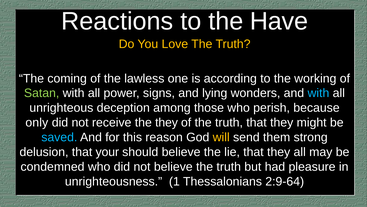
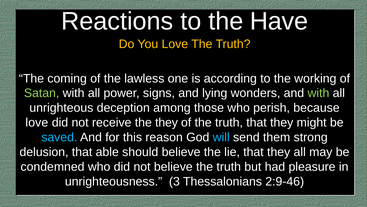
with colour: light blue -> light green (318, 93)
only: only -> love (37, 122)
will colour: yellow -> light blue (221, 137)
your: your -> able (107, 152)
1: 1 -> 3 (174, 181)
2:9-64: 2:9-64 -> 2:9-46 (285, 181)
